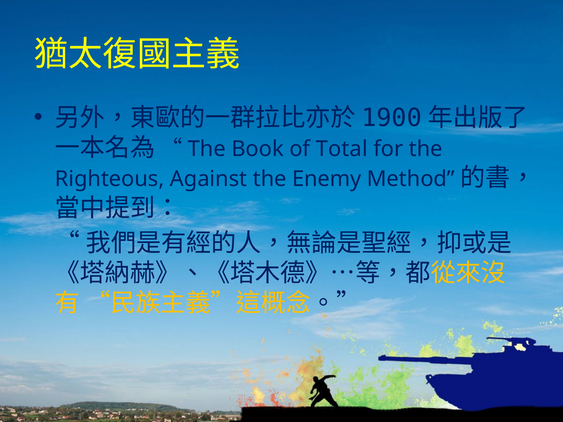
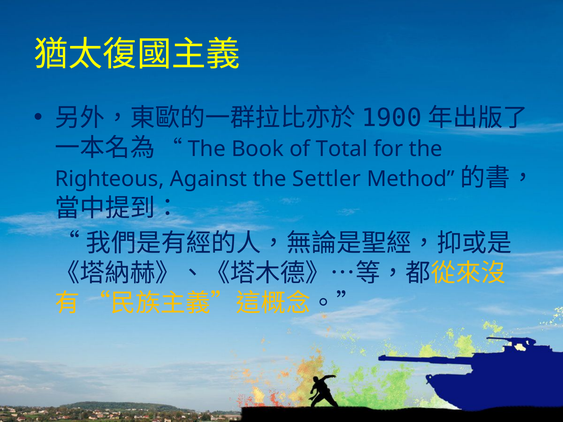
Enemy: Enemy -> Settler (327, 179)
